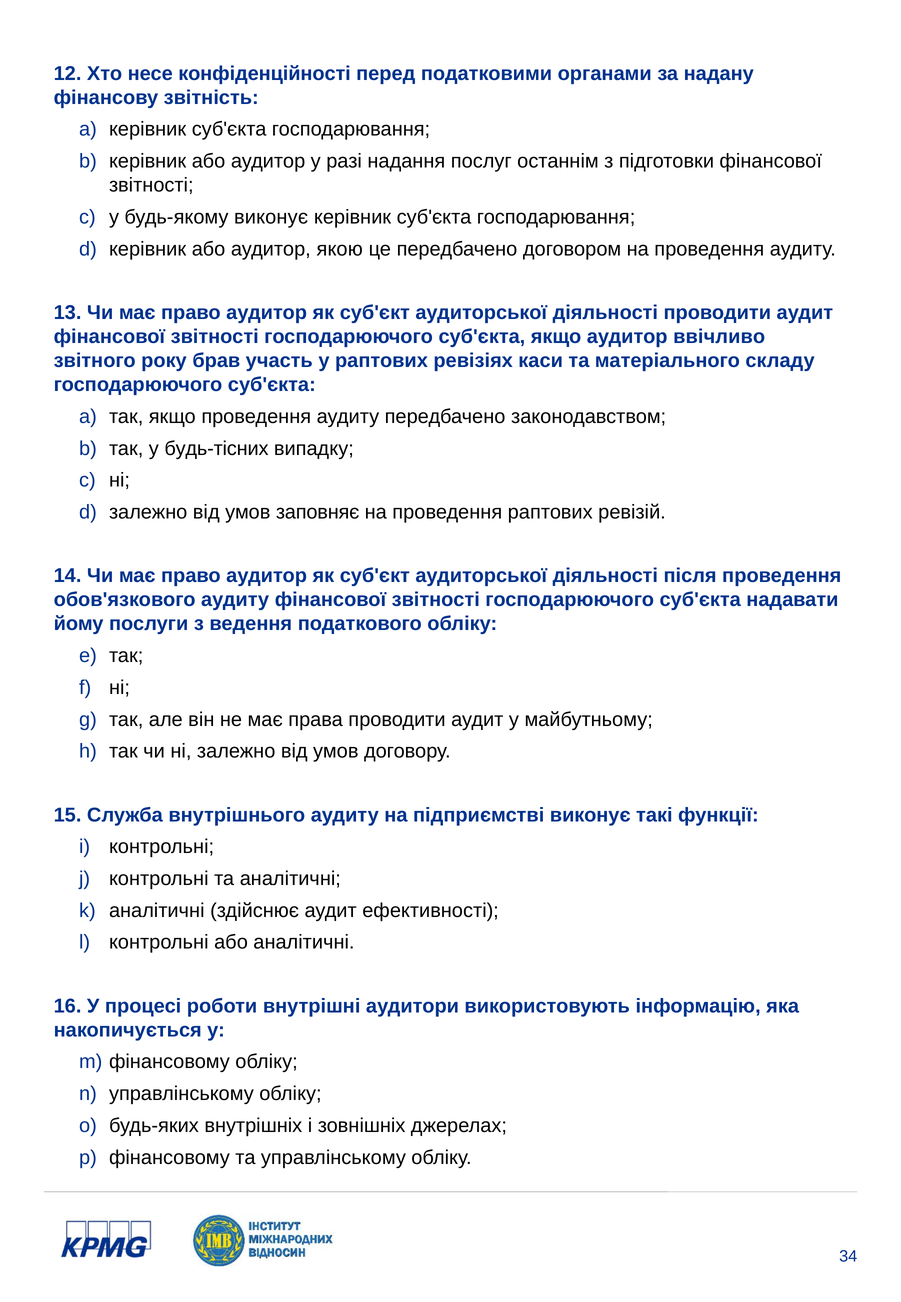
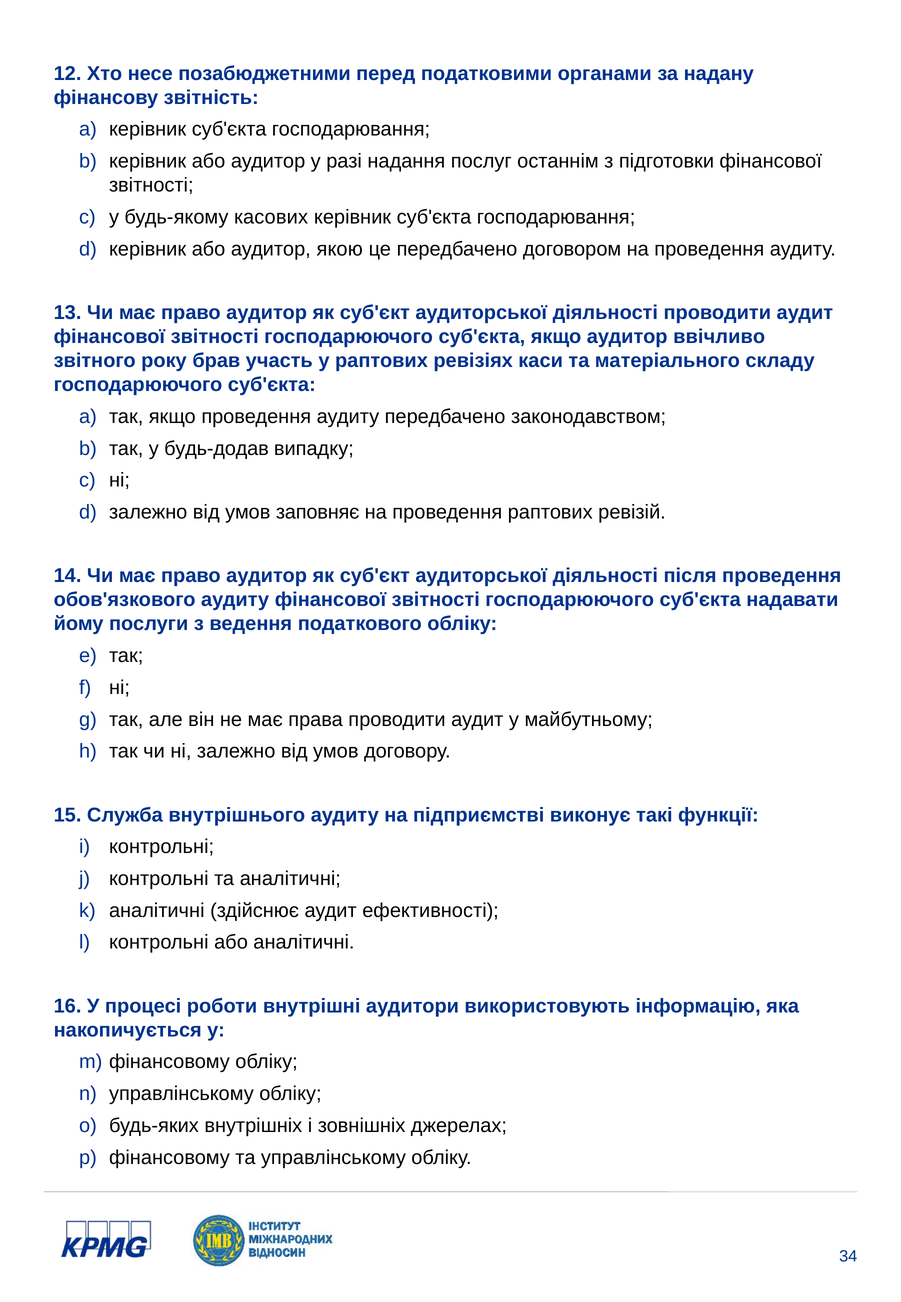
конфіденційності: конфіденційності -> позабюджетними (265, 73)
будь-якому виконує: виконує -> касових (271, 217)
будь-тісних: будь-тісних -> будь-додав (216, 448)
